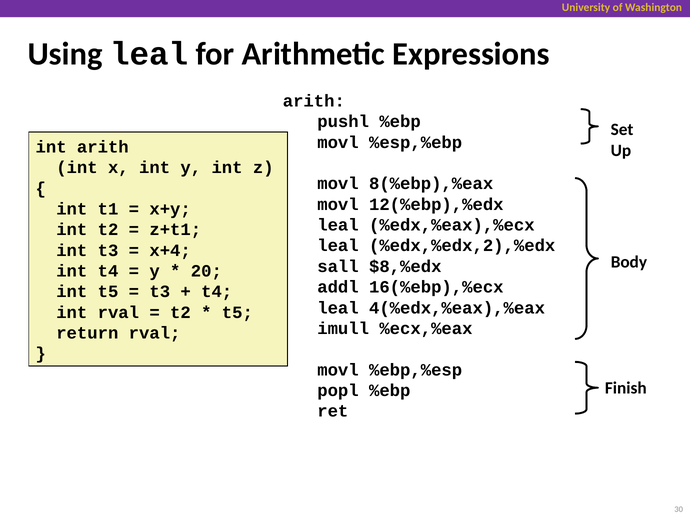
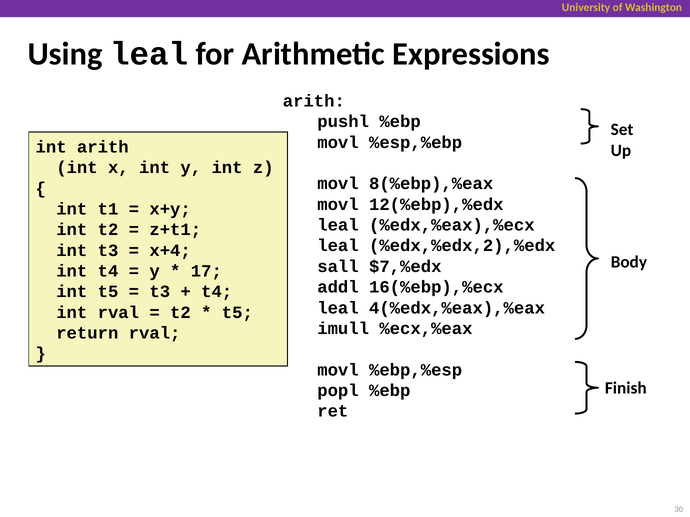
$8,%edx: $8,%edx -> $7,%edx (405, 267)
20: 20 -> 17 (206, 271)
